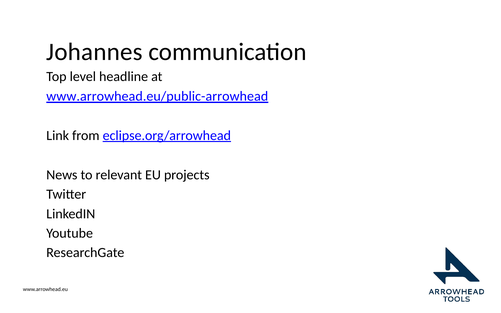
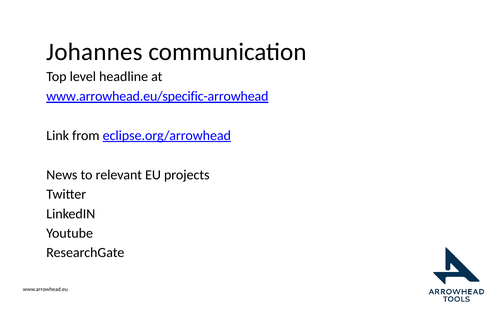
www.arrowhead.eu/public-arrowhead: www.arrowhead.eu/public-arrowhead -> www.arrowhead.eu/specific-arrowhead (157, 96)
